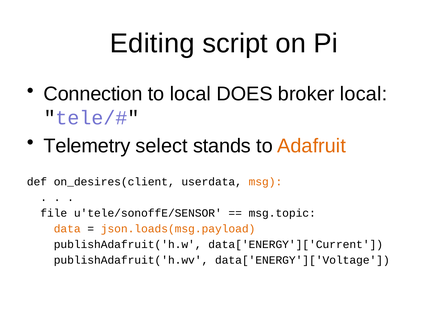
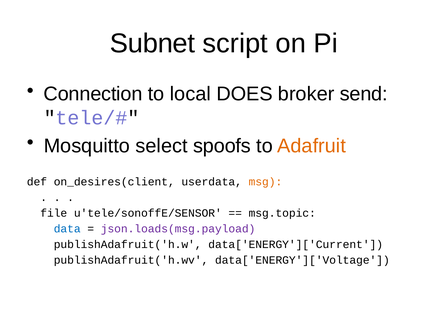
Editing: Editing -> Subnet (153, 43)
broker local: local -> send (364, 94)
Telemetry: Telemetry -> Mosquitto (87, 146)
stands: stands -> spoofs (222, 146)
data colour: orange -> blue (67, 229)
json.loads(msg.payload colour: orange -> purple (178, 229)
